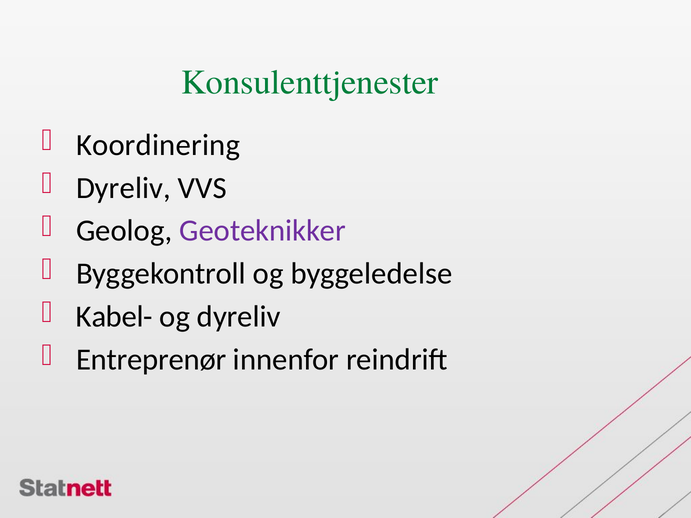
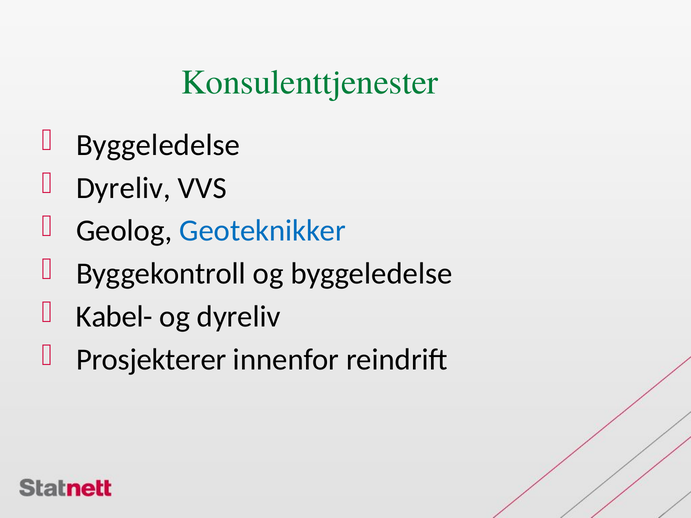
Koordinering: Koordinering -> Byggeledelse (158, 145)
Geoteknikker colour: purple -> blue (263, 231)
Entreprenør: Entreprenør -> Prosjekterer (151, 360)
